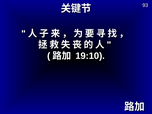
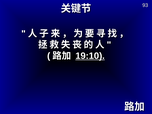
19:10 underline: none -> present (90, 56)
